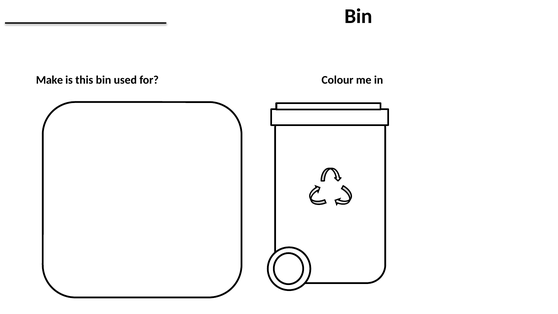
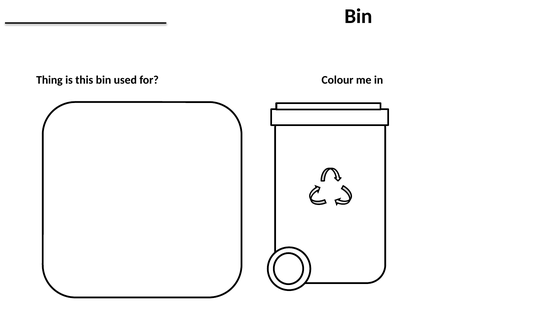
Make: Make -> Thing (49, 80)
